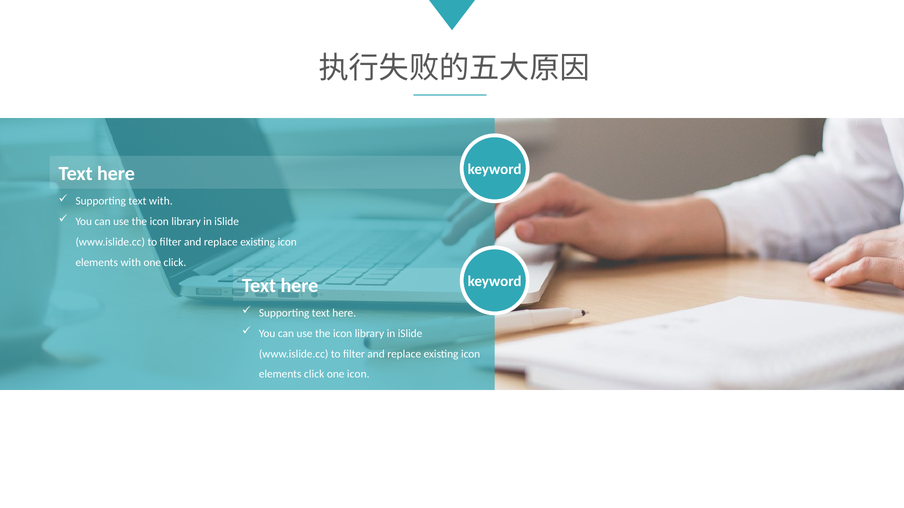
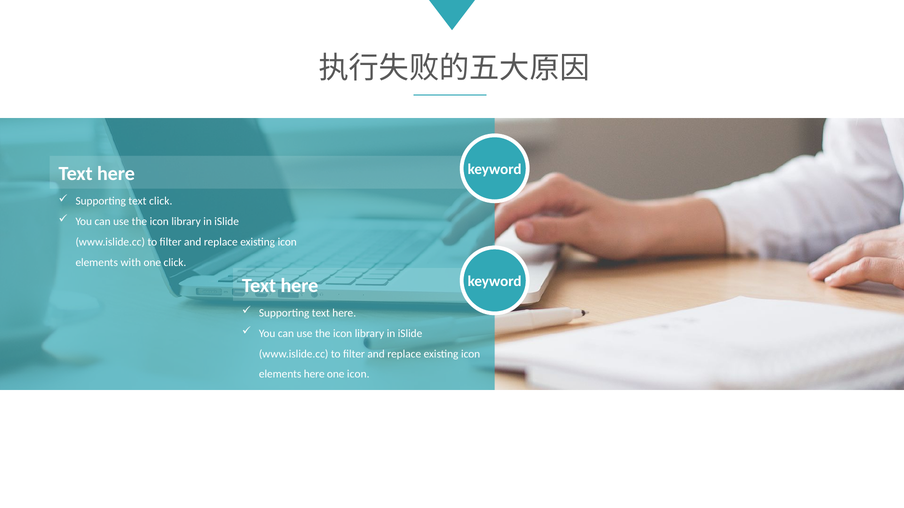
text with: with -> click (161, 202)
elements click: click -> here (314, 375)
